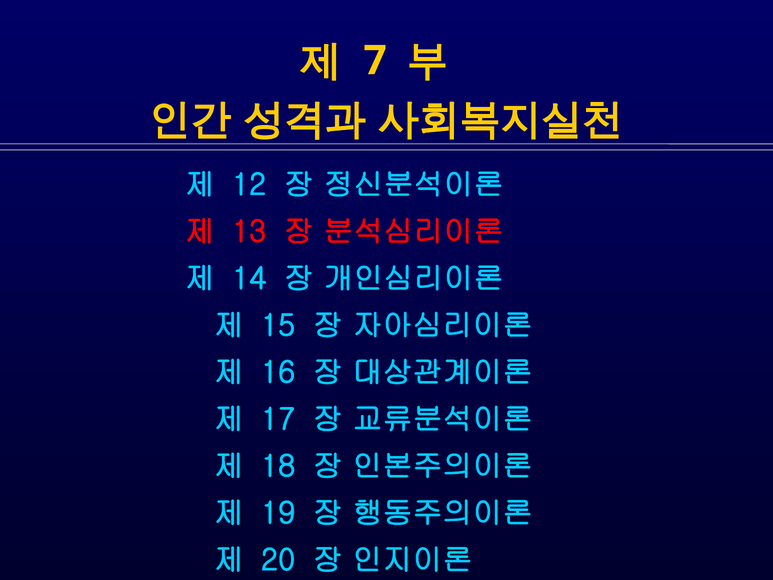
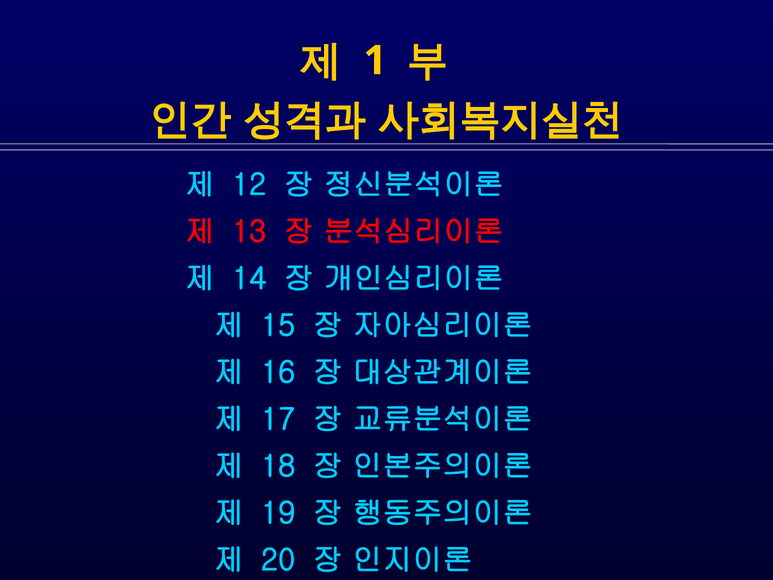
7: 7 -> 1 (375, 61)
